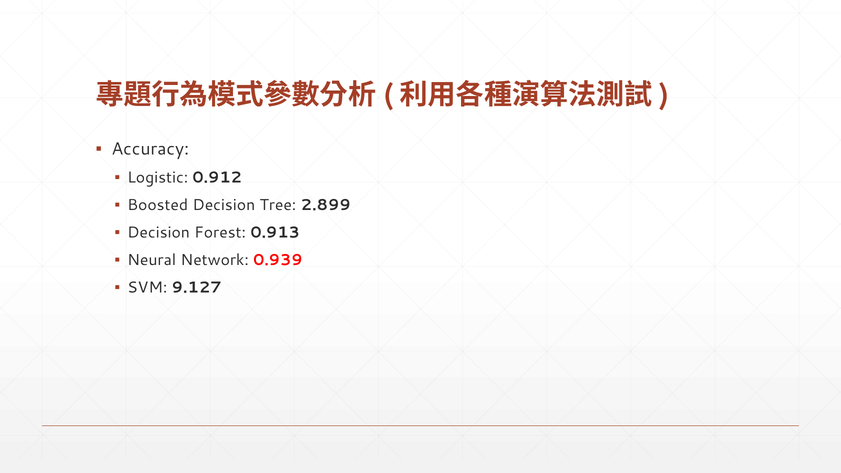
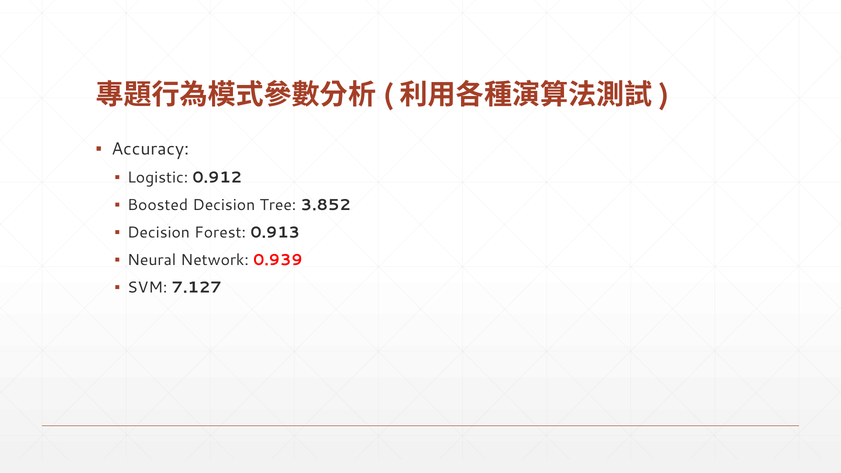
2.899: 2.899 -> 3.852 (326, 205)
9.127: 9.127 -> 7.127 (197, 288)
